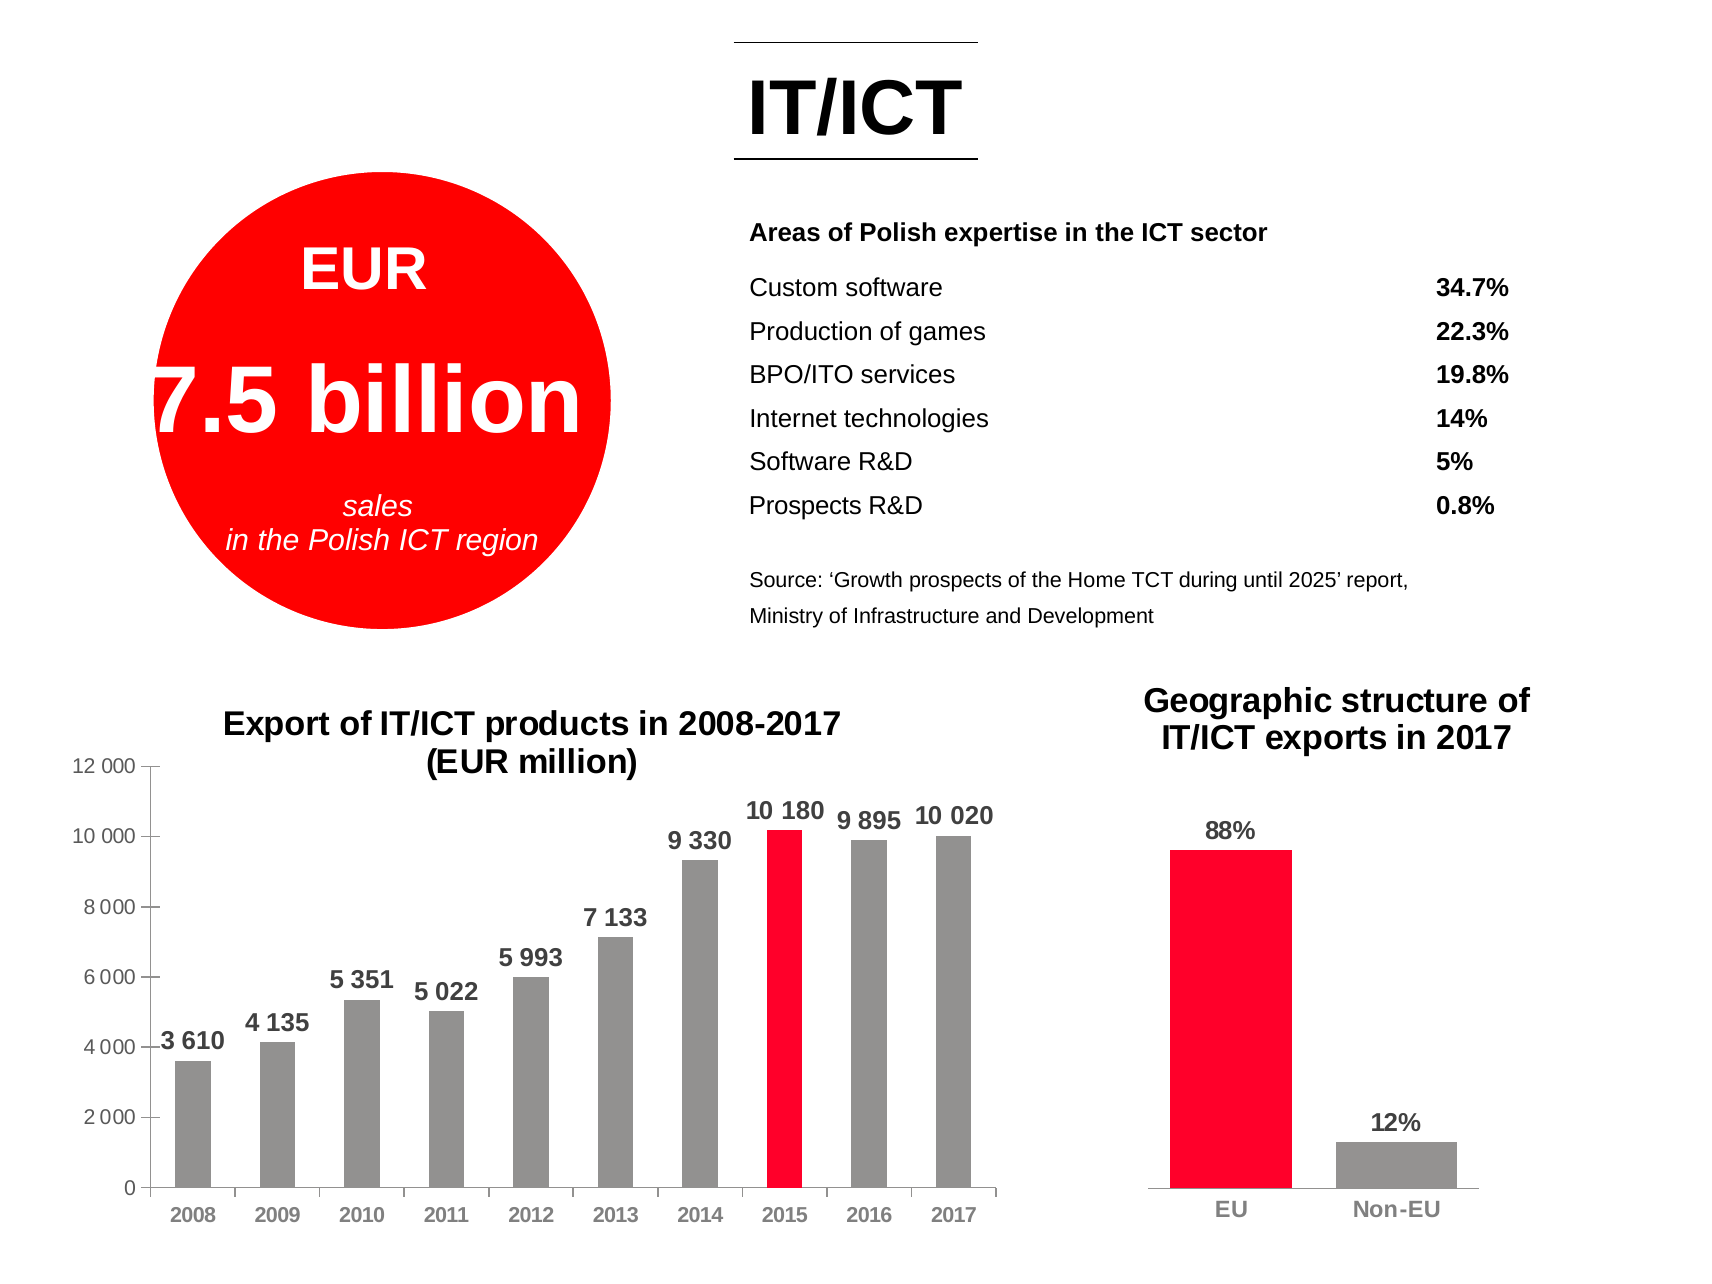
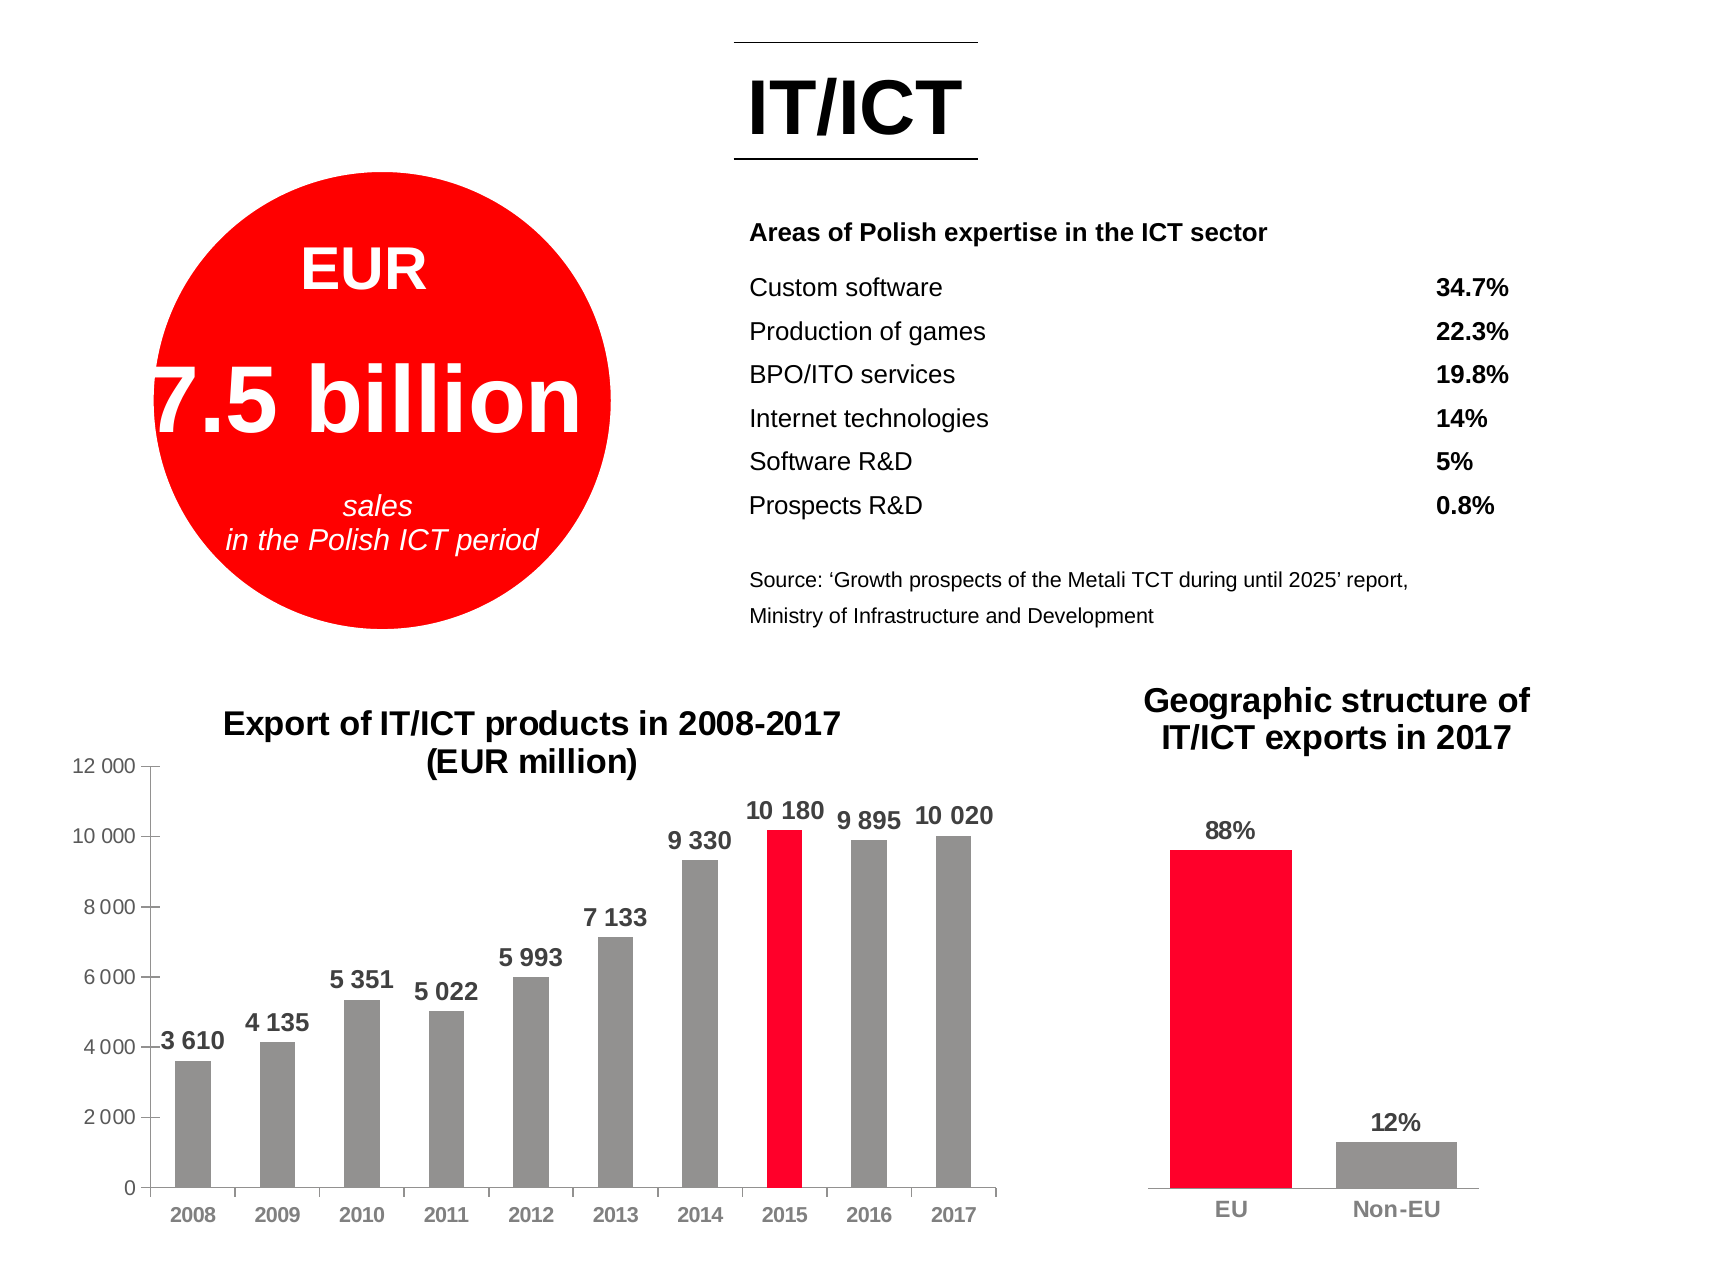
region: region -> period (497, 540)
Home: Home -> Metali (1097, 580)
